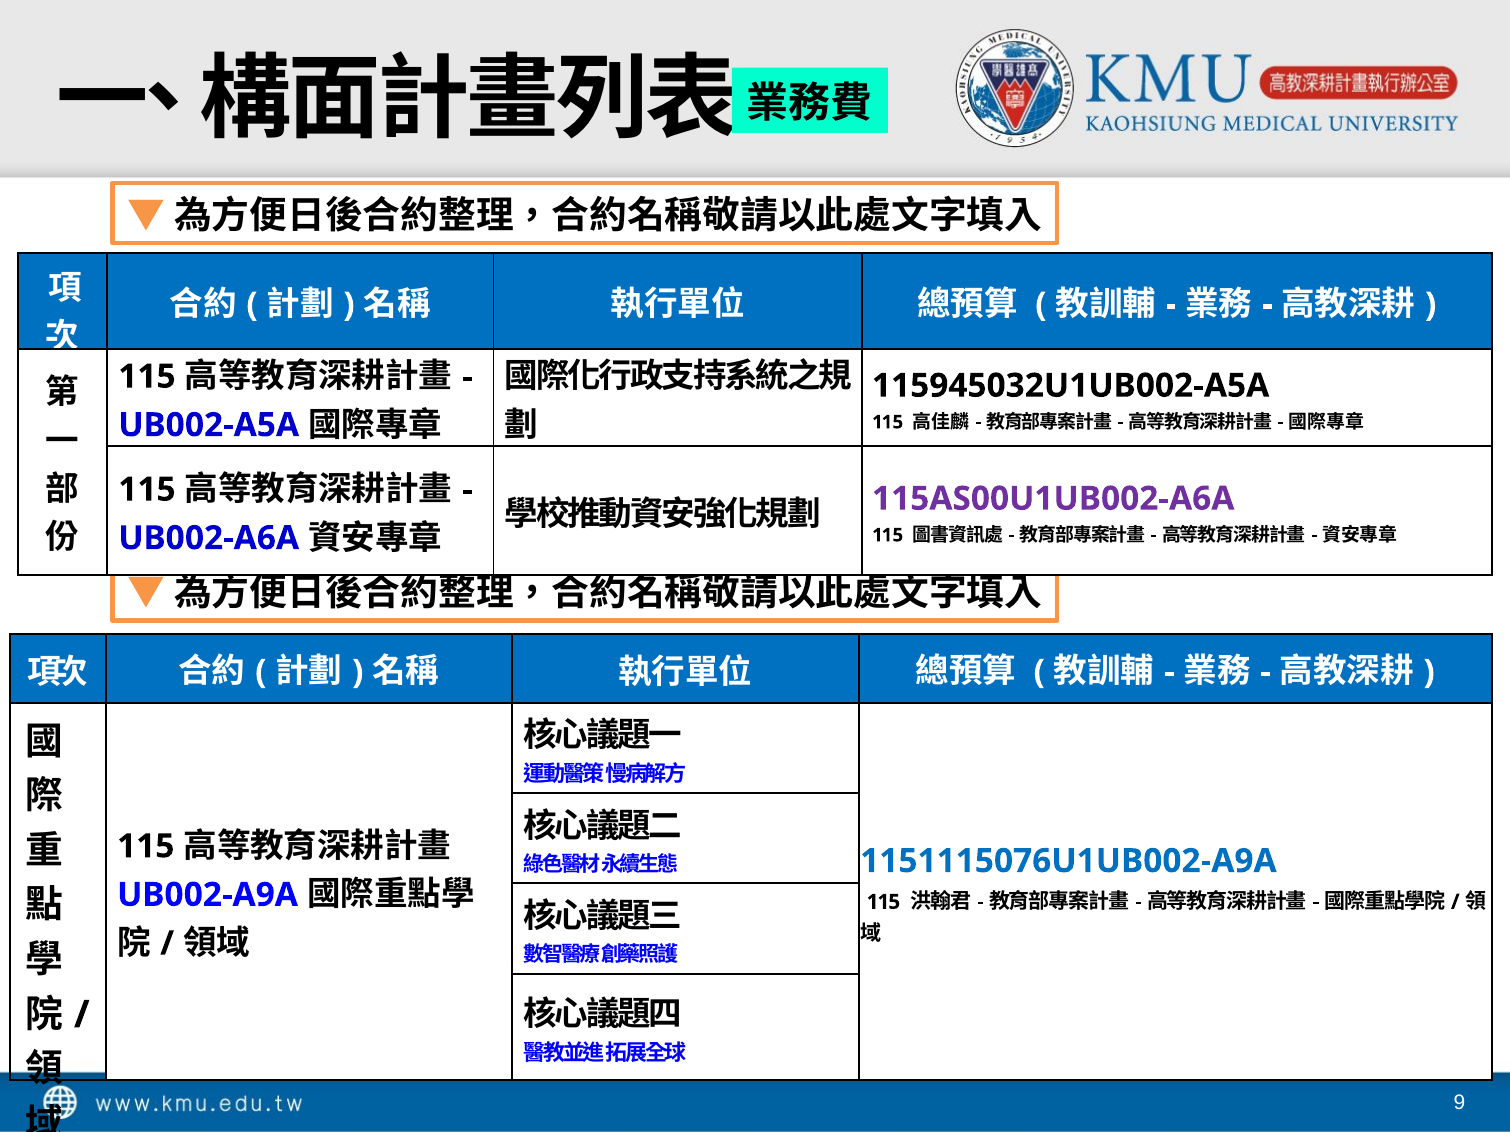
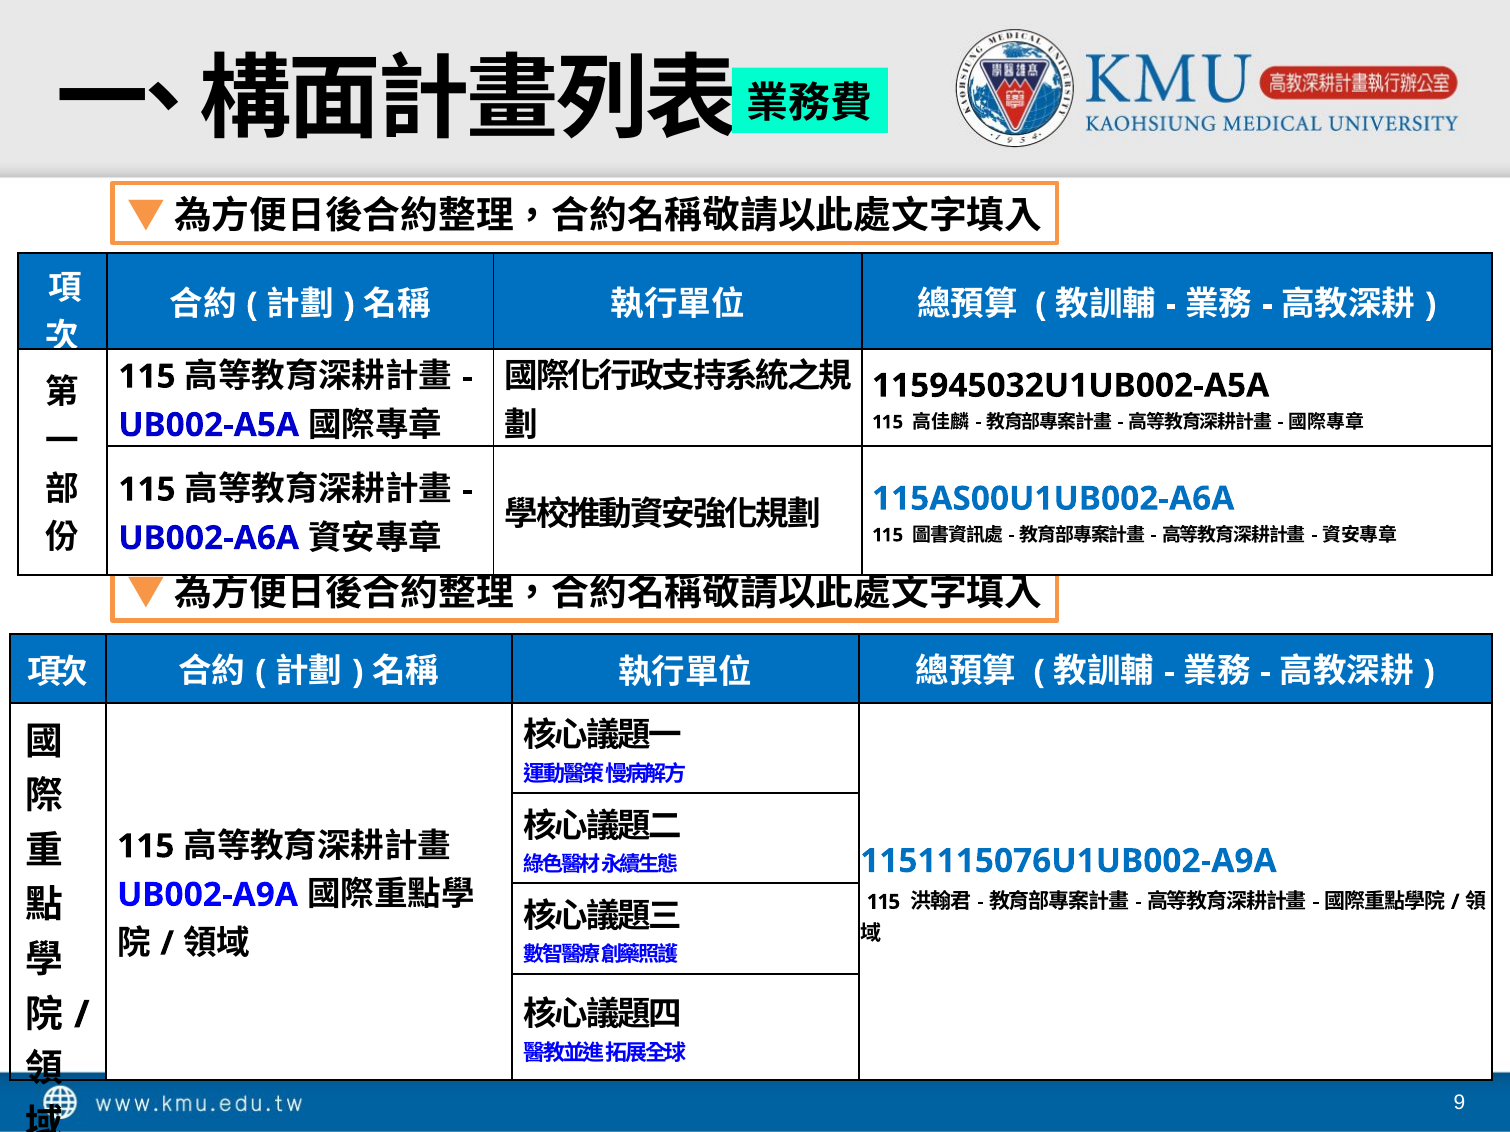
115AS00U1UB002-A6A colour: purple -> blue (1053, 499)
